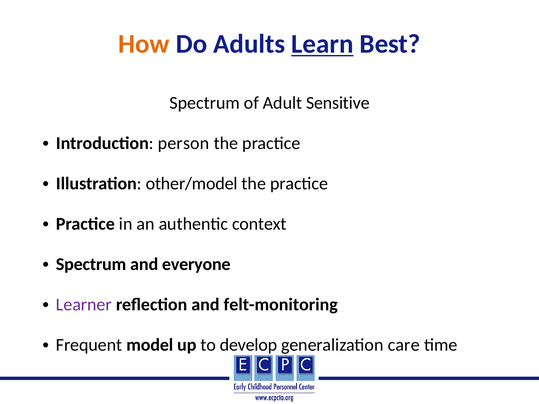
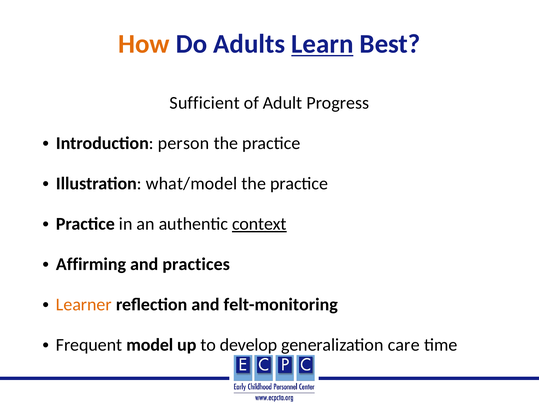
Spectrum: Spectrum -> Sufficient (205, 103)
Sensitive: Sensitive -> Progress (338, 103)
other/model: other/model -> what/model (192, 184)
context underline: none -> present (259, 224)
Spectrum: Spectrum -> Affirming (91, 264)
everyone: everyone -> practices (196, 264)
Learner colour: purple -> orange (84, 305)
